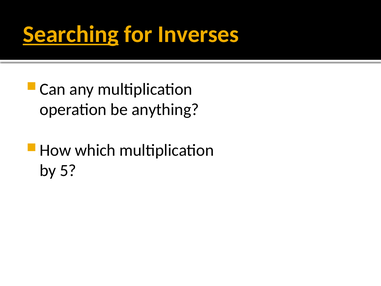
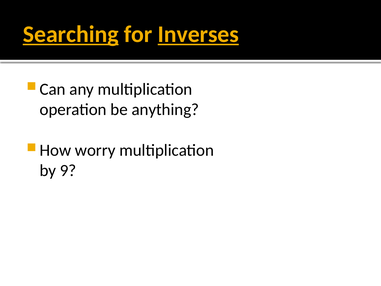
Inverses underline: none -> present (198, 34)
which: which -> worry (95, 150)
5: 5 -> 9 (68, 170)
